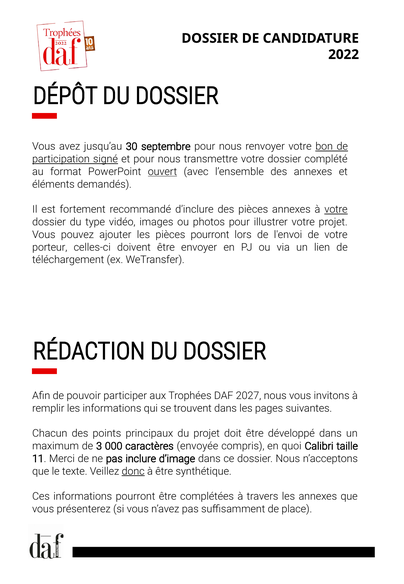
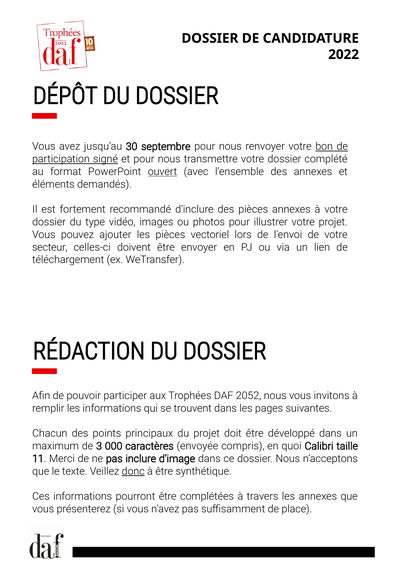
votre underline: present -> none (336, 209)
pièces pourront: pourront -> vectoriel (210, 234)
porteur: porteur -> secteur (50, 247)
2027: 2027 -> 2052 (249, 395)
